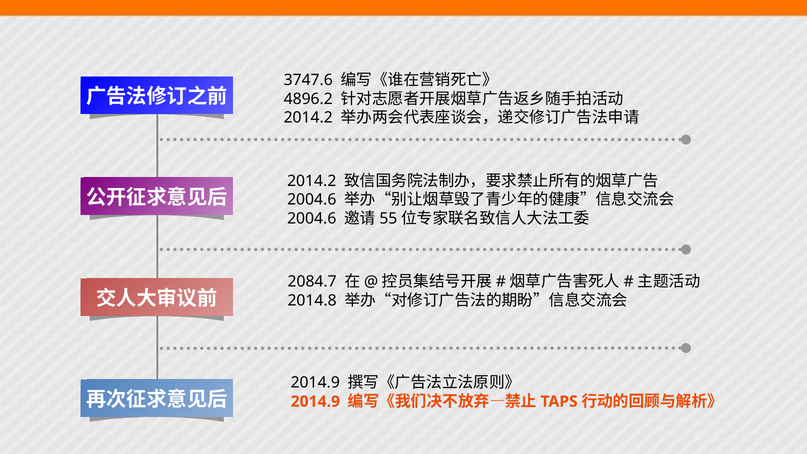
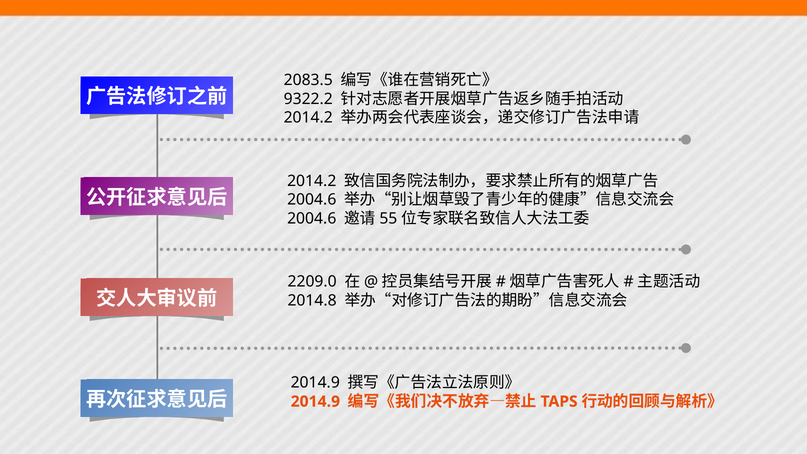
3747.6: 3747.6 -> 2083.5 (308, 80)
4896.2: 4896.2 -> 9322.2 (308, 99)
2084.7: 2084.7 -> 2209.0 (312, 282)
